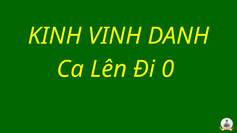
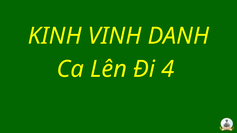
0: 0 -> 4 (168, 69)
